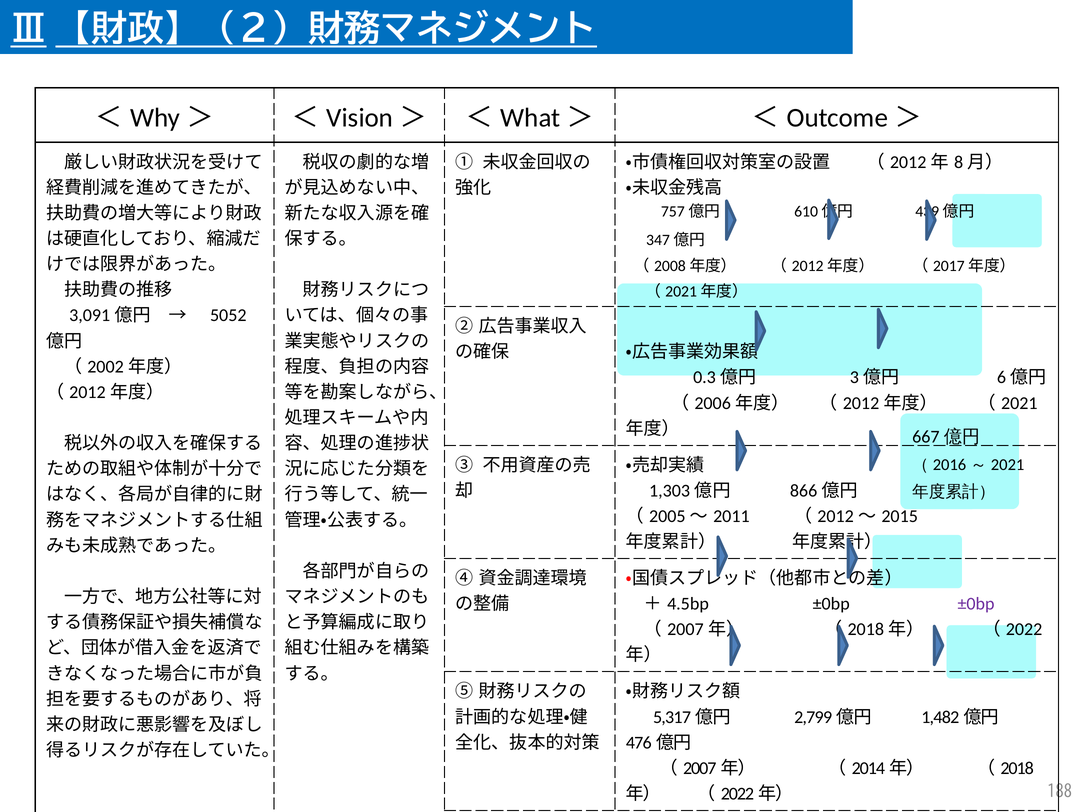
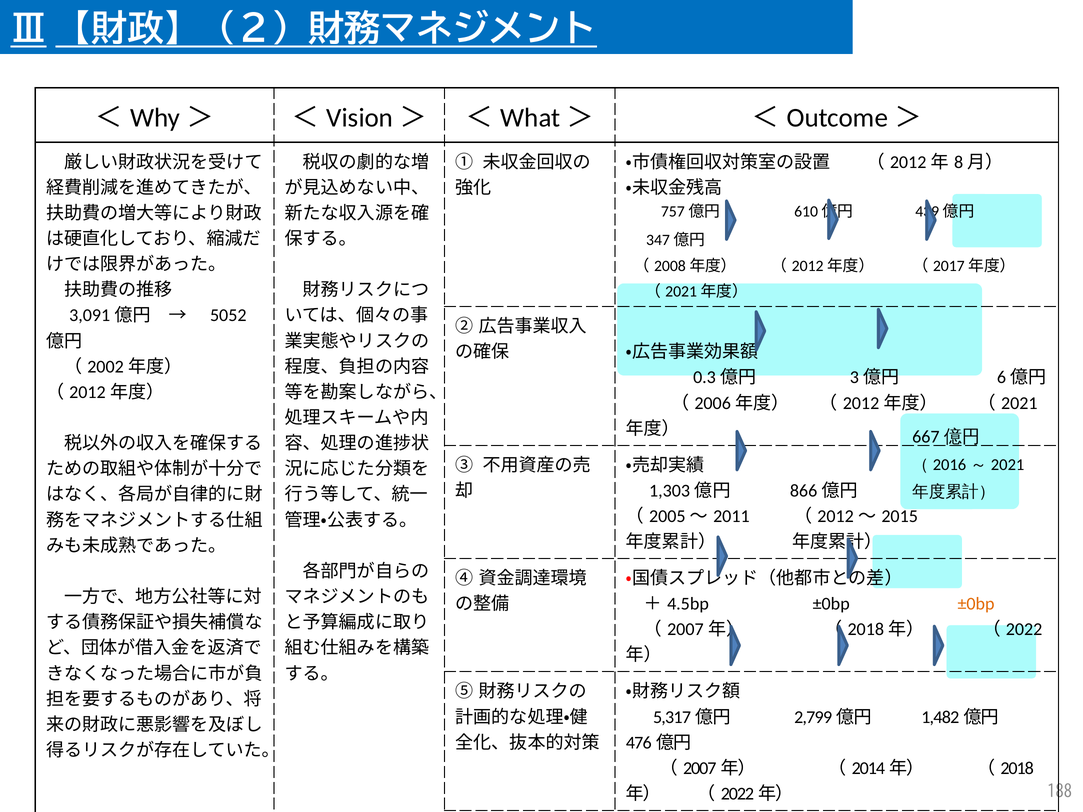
±0bp colour: purple -> orange (976, 604)
